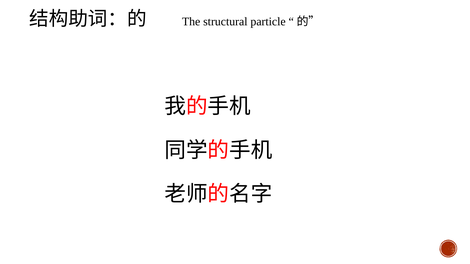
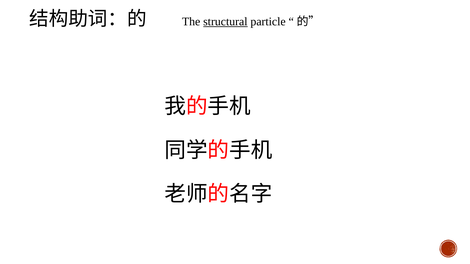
structural underline: none -> present (225, 22)
